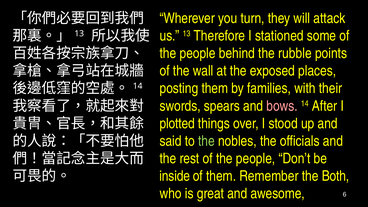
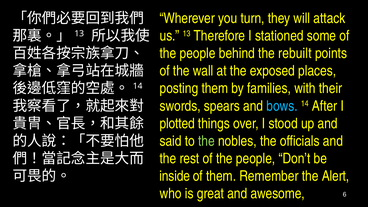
rubble: rubble -> rebuilt (295, 53)
bows colour: pink -> light blue (282, 106)
Both: Both -> Alert (335, 176)
